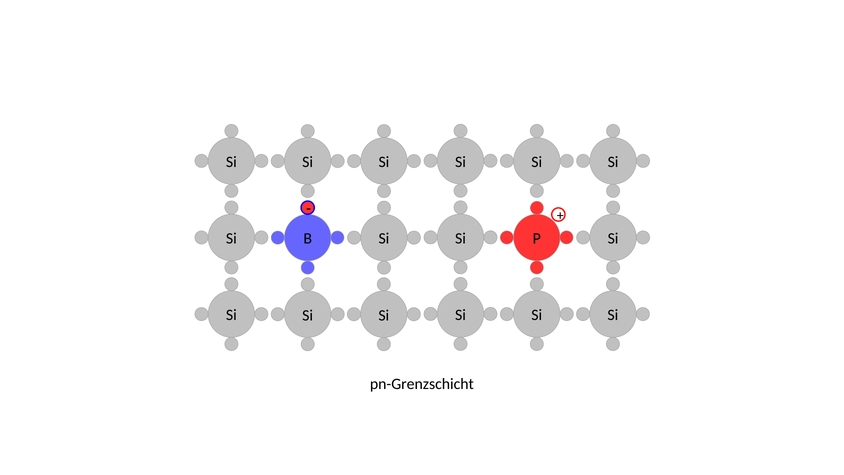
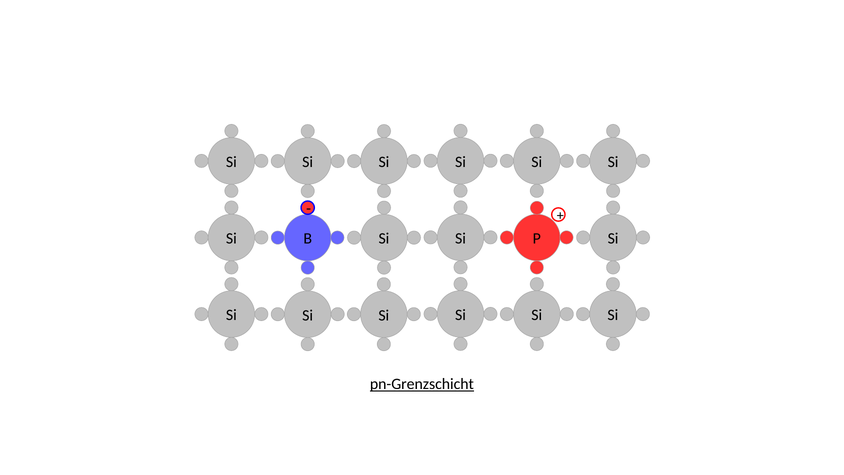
pn-Grenzschicht underline: none -> present (422, 384)
